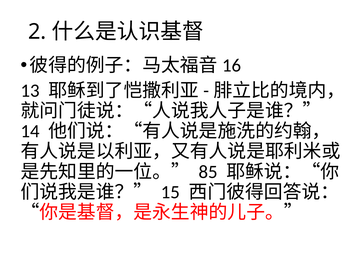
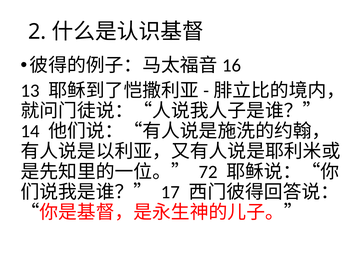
85: 85 -> 72 (208, 172)
15: 15 -> 17 (170, 192)
